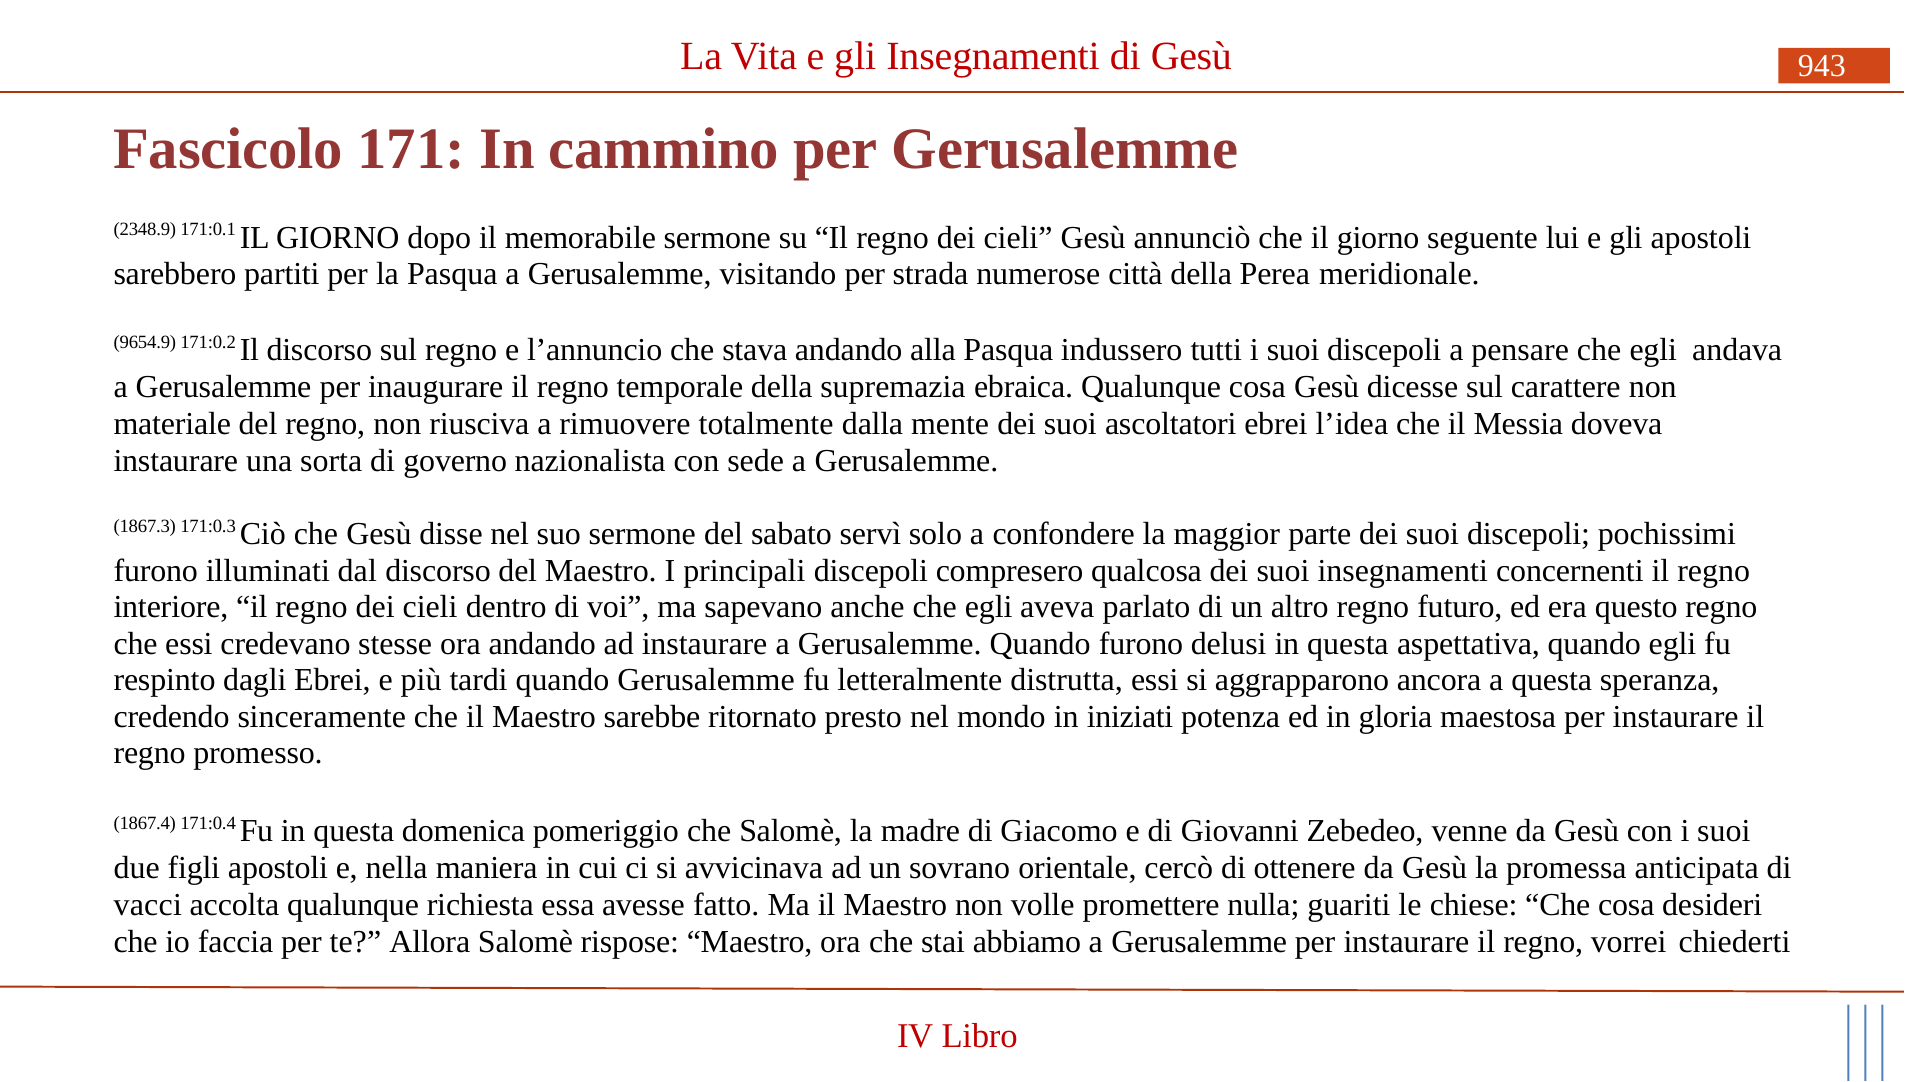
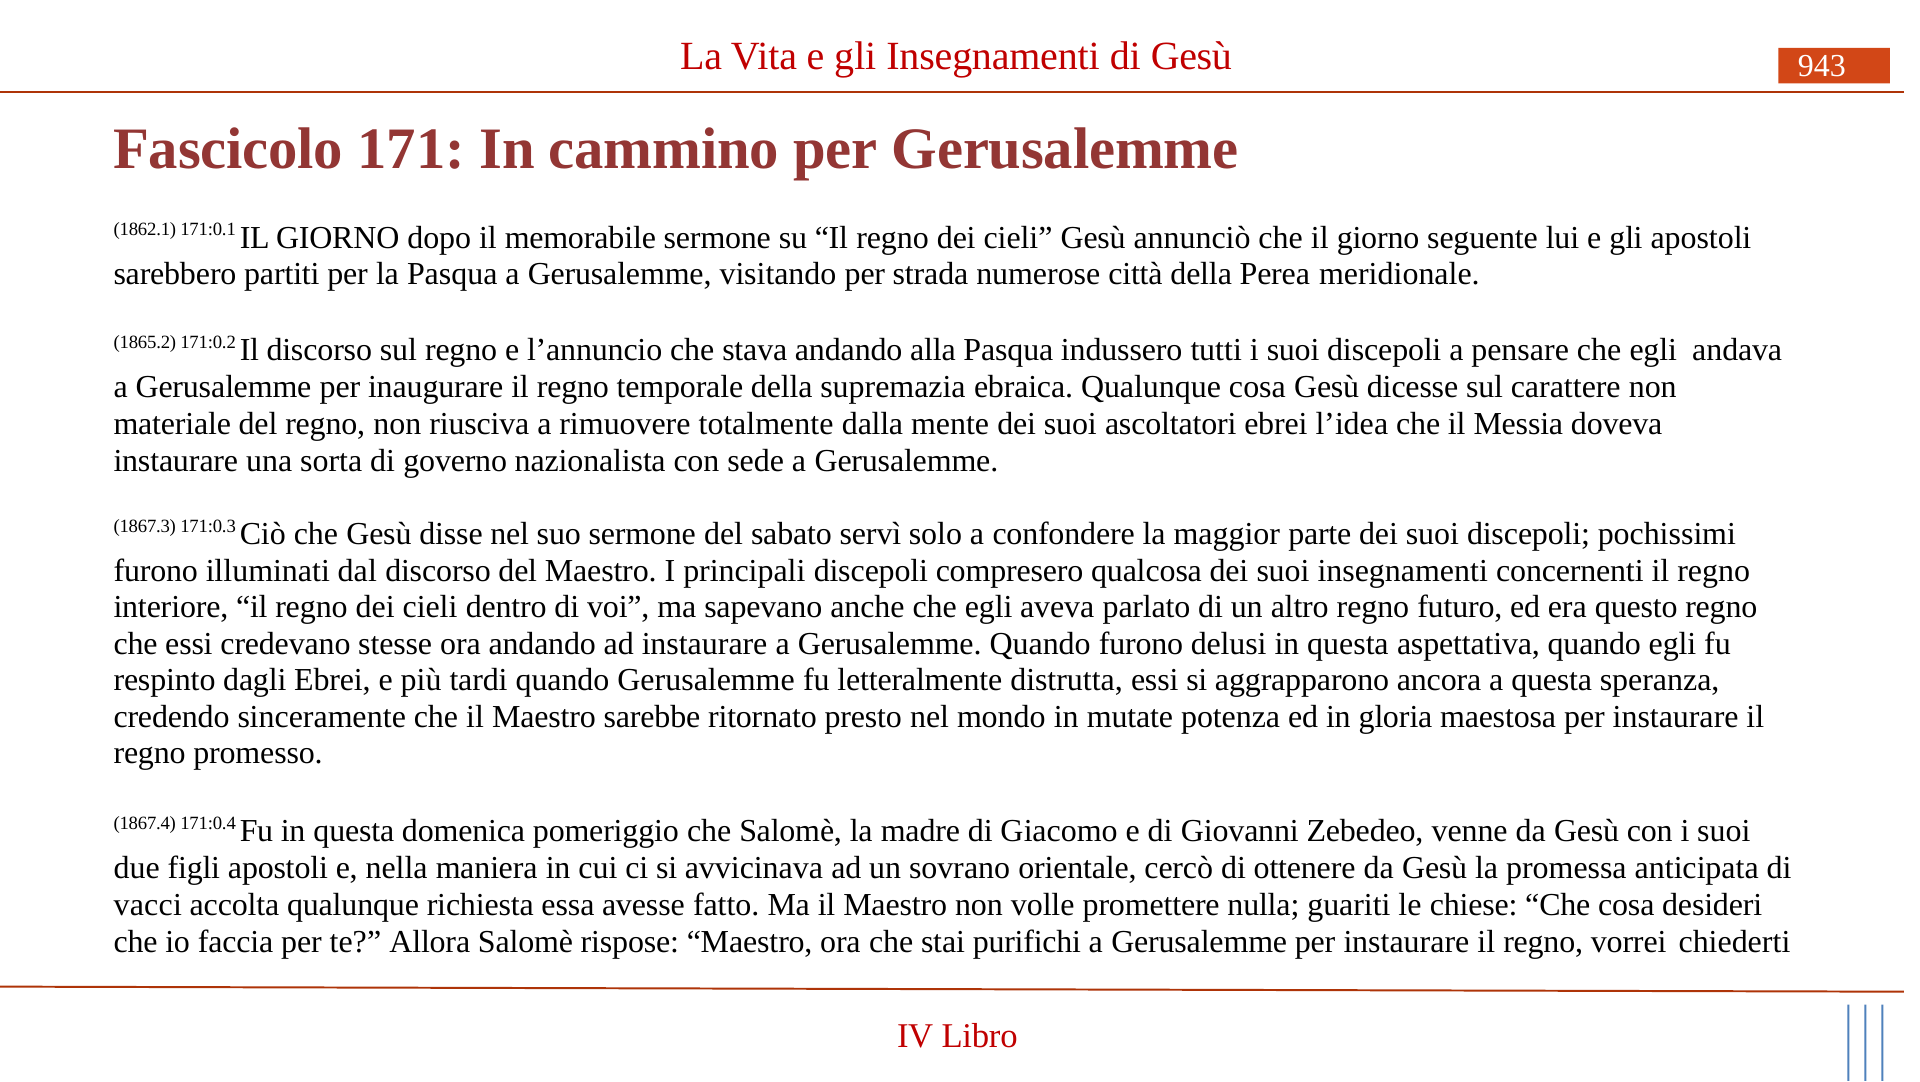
2348.9: 2348.9 -> 1862.1 (145, 230)
9654.9: 9654.9 -> 1865.2 (145, 342)
iniziati: iniziati -> mutate (1130, 716)
abbiamo: abbiamo -> purifichi (1027, 941)
